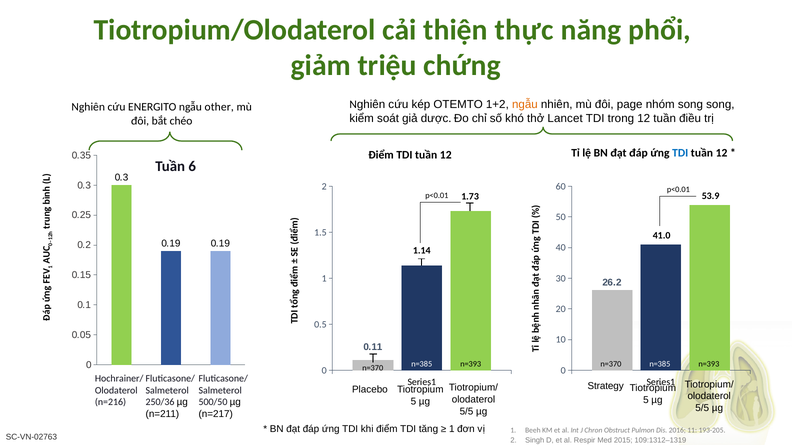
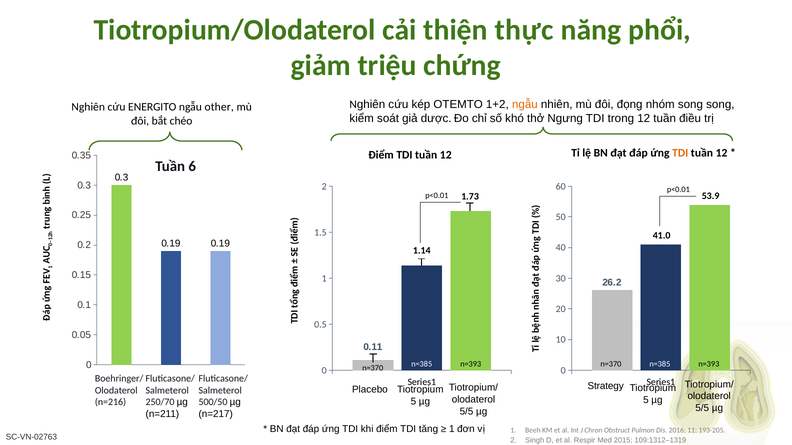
page: page -> đọng (630, 105)
Lancet: Lancet -> Ngưng (565, 118)
TDI colour: blue -> orange (680, 153)
Hochrainer/: Hochrainer/ -> Boehringer/ (119, 379)
250/36: 250/36 -> 250/70 (160, 403)
